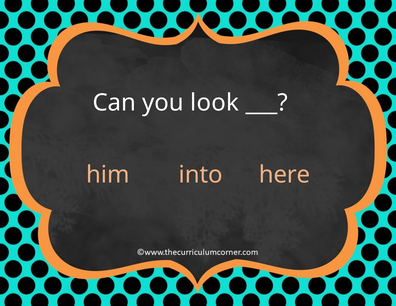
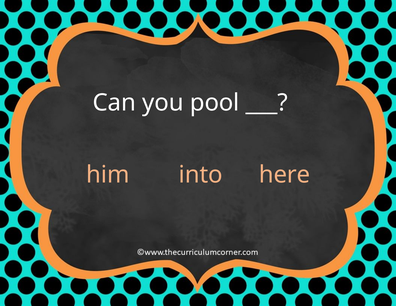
look: look -> pool (215, 103)
